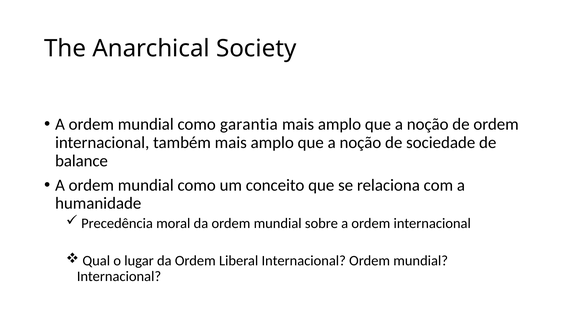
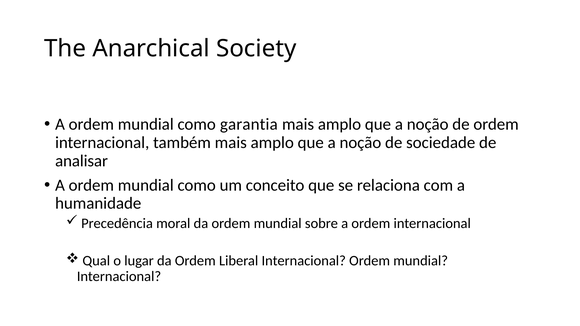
balance: balance -> analisar (81, 161)
